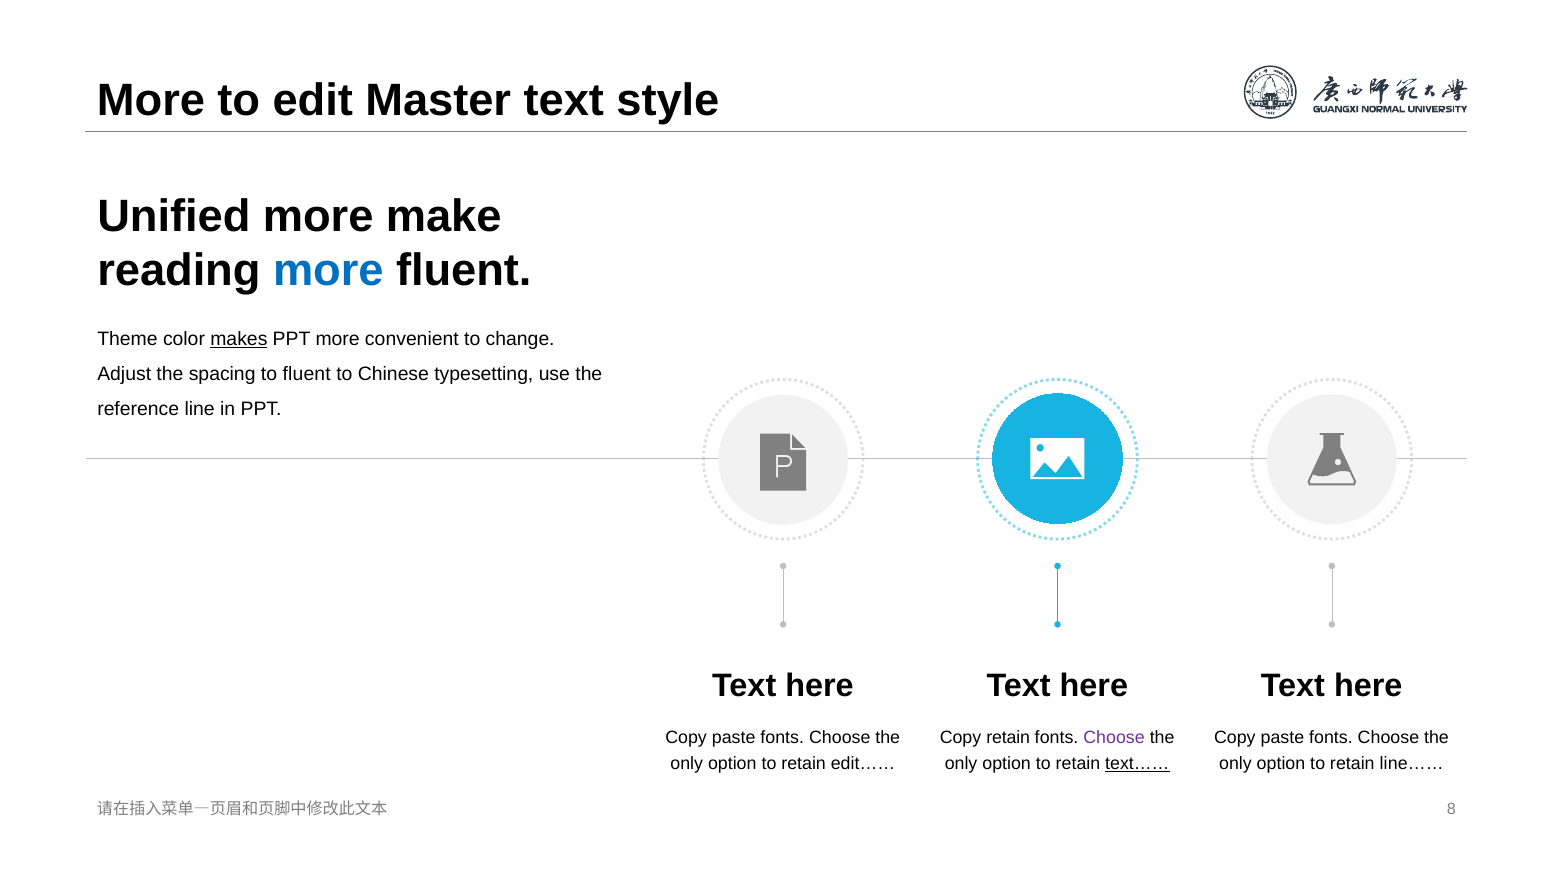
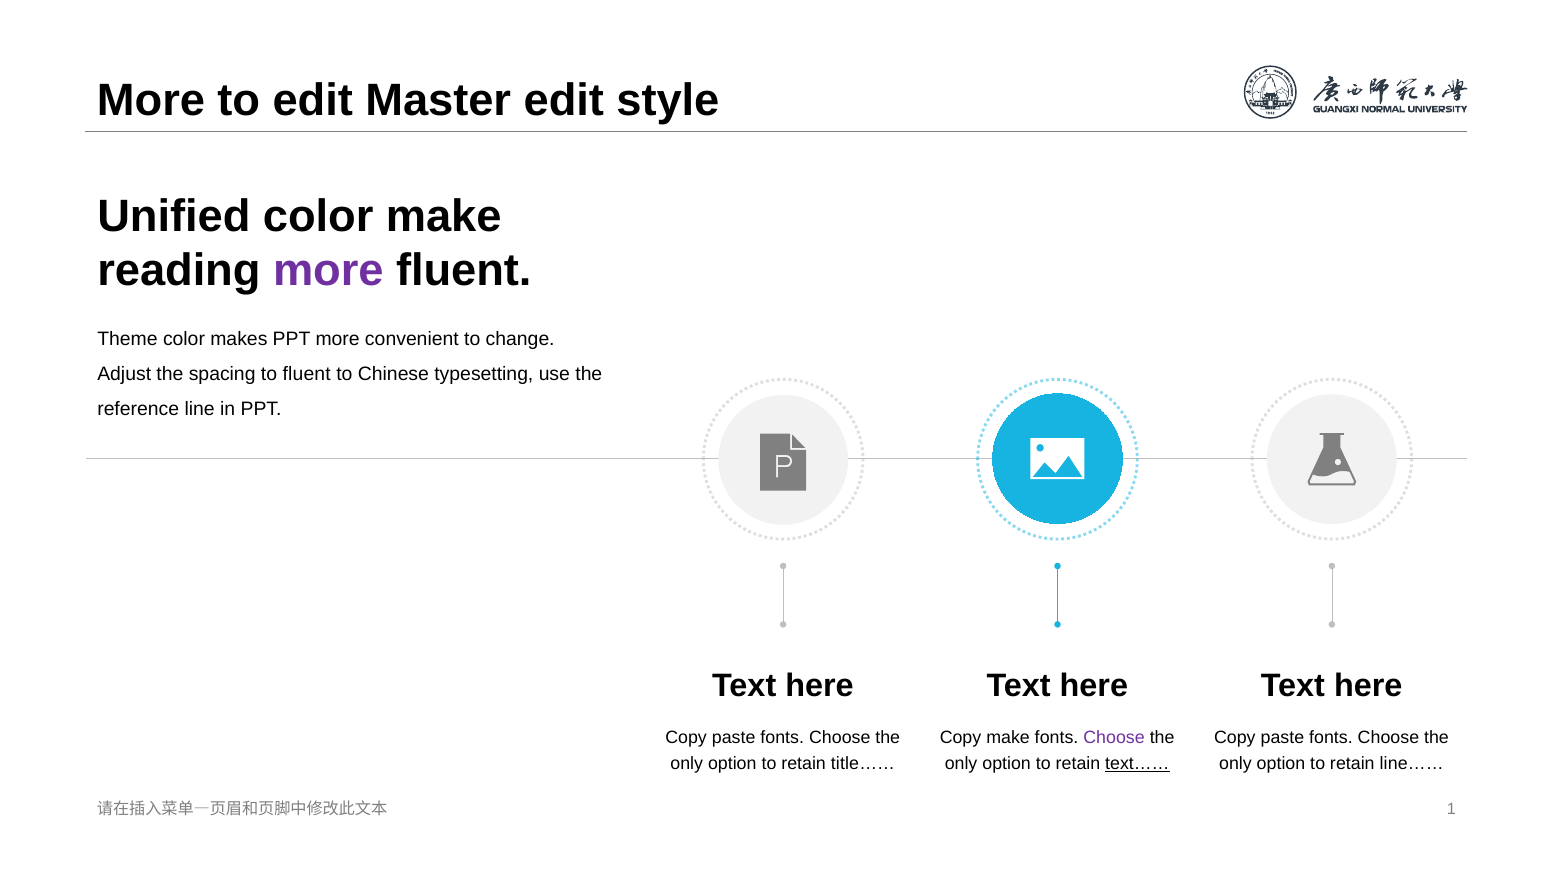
Master text: text -> edit (564, 100)
Unified more: more -> color (318, 216)
more colour: blue -> purple (328, 270)
makes underline: present -> none (239, 339)
Copy retain: retain -> make (1008, 738)
edit……: edit…… -> title…… (863, 763)
8: 8 -> 1 (1451, 809)
